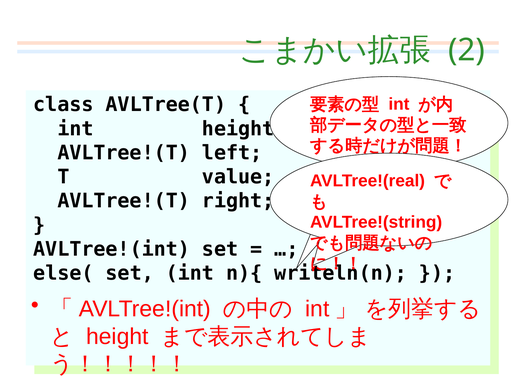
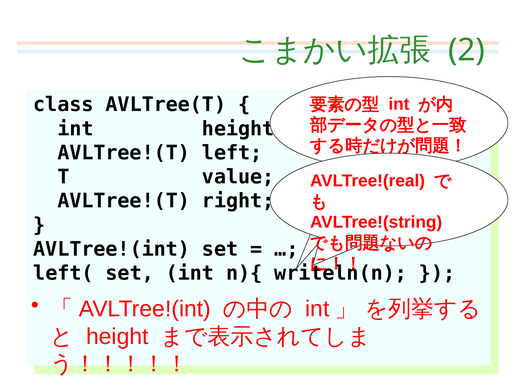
else(: else( -> left( (63, 273)
